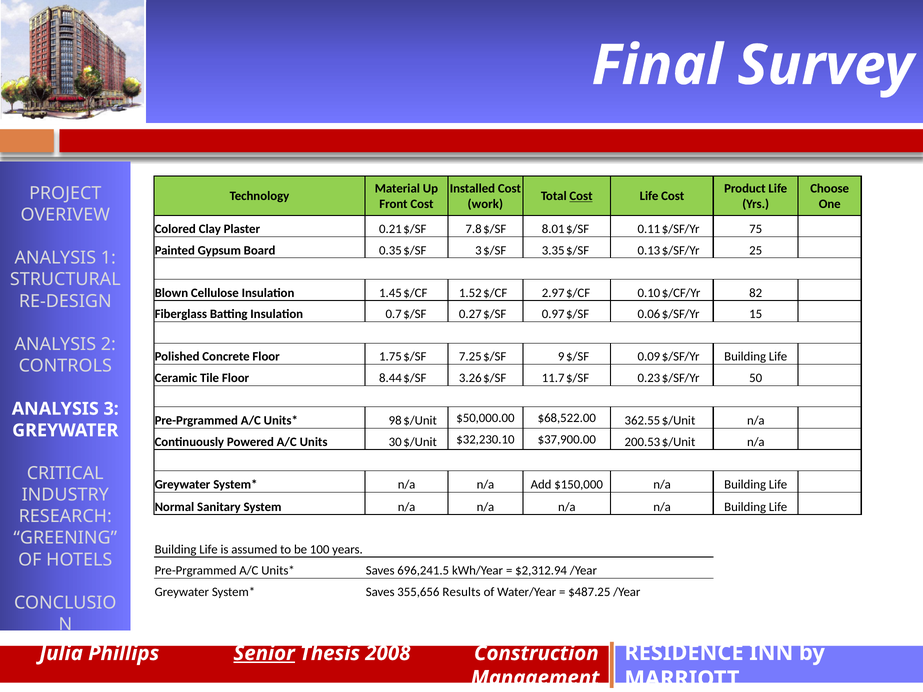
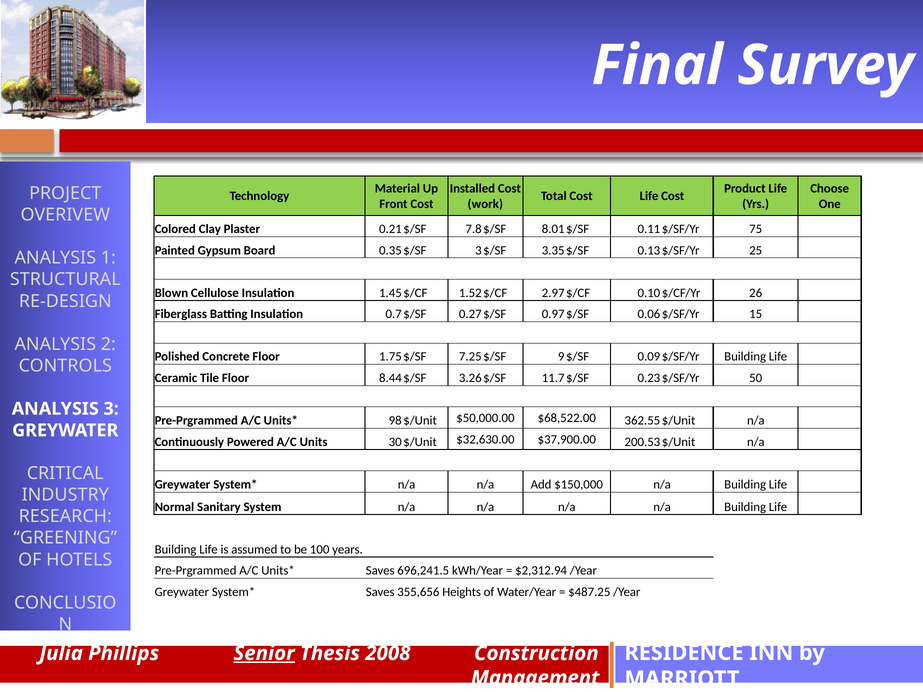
Cost underline: present -> none (581, 196)
82: 82 -> 26 (756, 293)
$32,230.10: $32,230.10 -> $32,630.00 (485, 440)
Results: Results -> Heights (462, 592)
